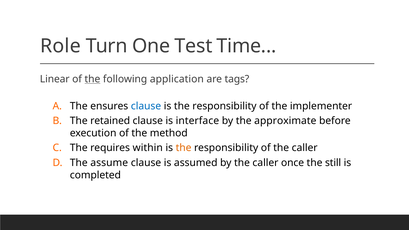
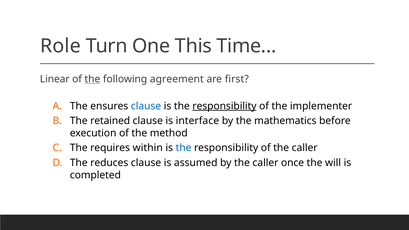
Test: Test -> This (193, 46)
application: application -> agreement (177, 79)
tags: tags -> first (237, 79)
responsibility underline: none -> present (224, 106)
approximate: approximate -> mathematics (285, 121)
the colour: orange -> blue (184, 148)
assume: assume -> reduces (109, 163)
still: still -> will (333, 163)
